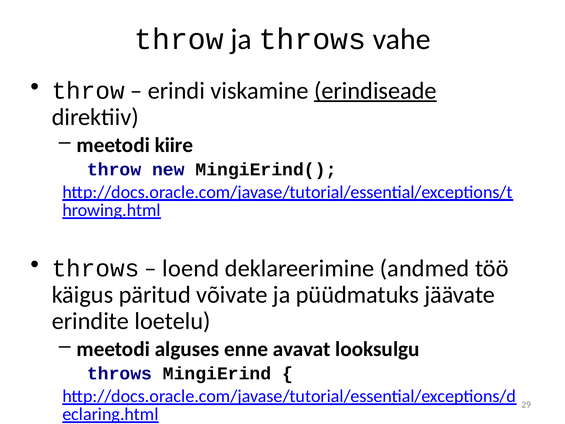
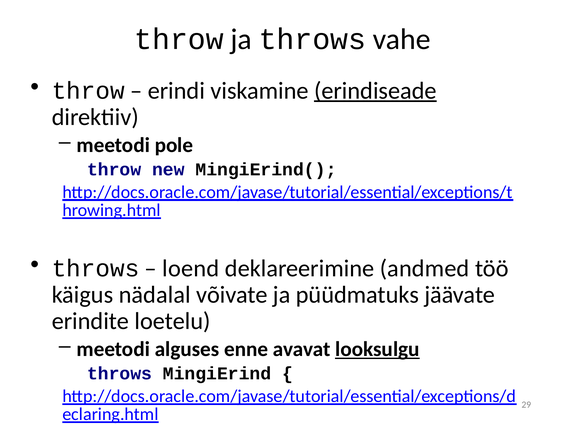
kiire: kiire -> pole (174, 145)
päritud: päritud -> nädalal (155, 295)
looksulgu underline: none -> present (377, 349)
